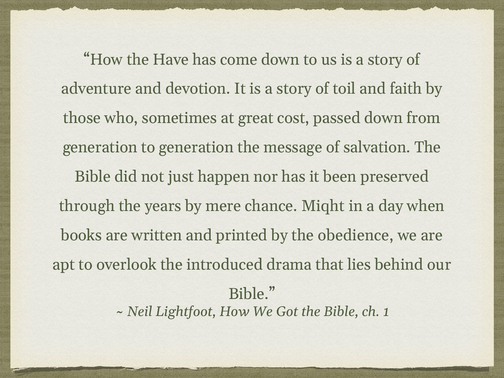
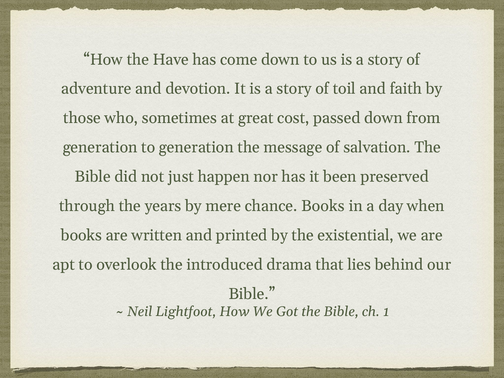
chance Miqht: Miqht -> Books (323, 206)
obedience: obedience -> existential (356, 235)
